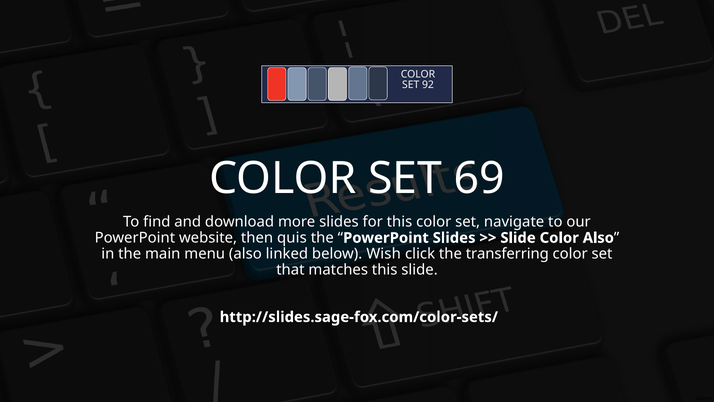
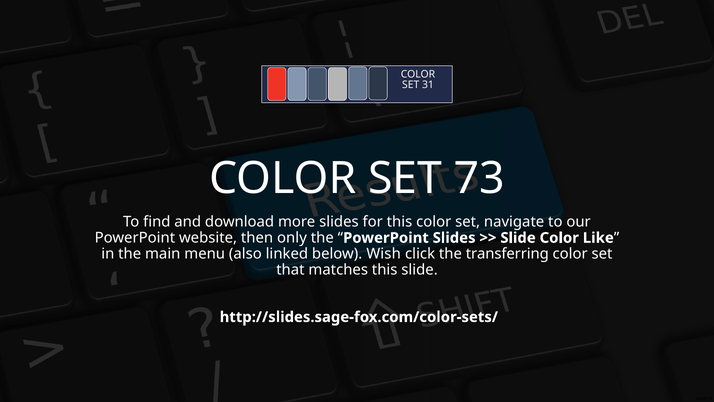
92: 92 -> 31 (428, 85)
69: 69 -> 73 (479, 178)
quis: quis -> only (292, 238)
Color Also: Also -> Like (598, 238)
